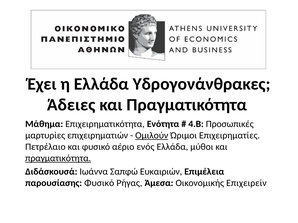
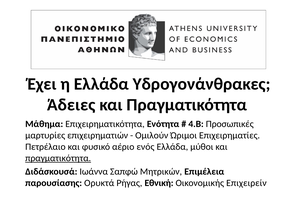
Ομιλούν underline: present -> none (152, 136)
Ευκαιριών: Ευκαιριών -> Μητρικών (161, 172)
παρουσίασης Φυσικό: Φυσικό -> Ορυκτά (99, 183)
Άμεσα: Άμεσα -> Εθνική (159, 183)
